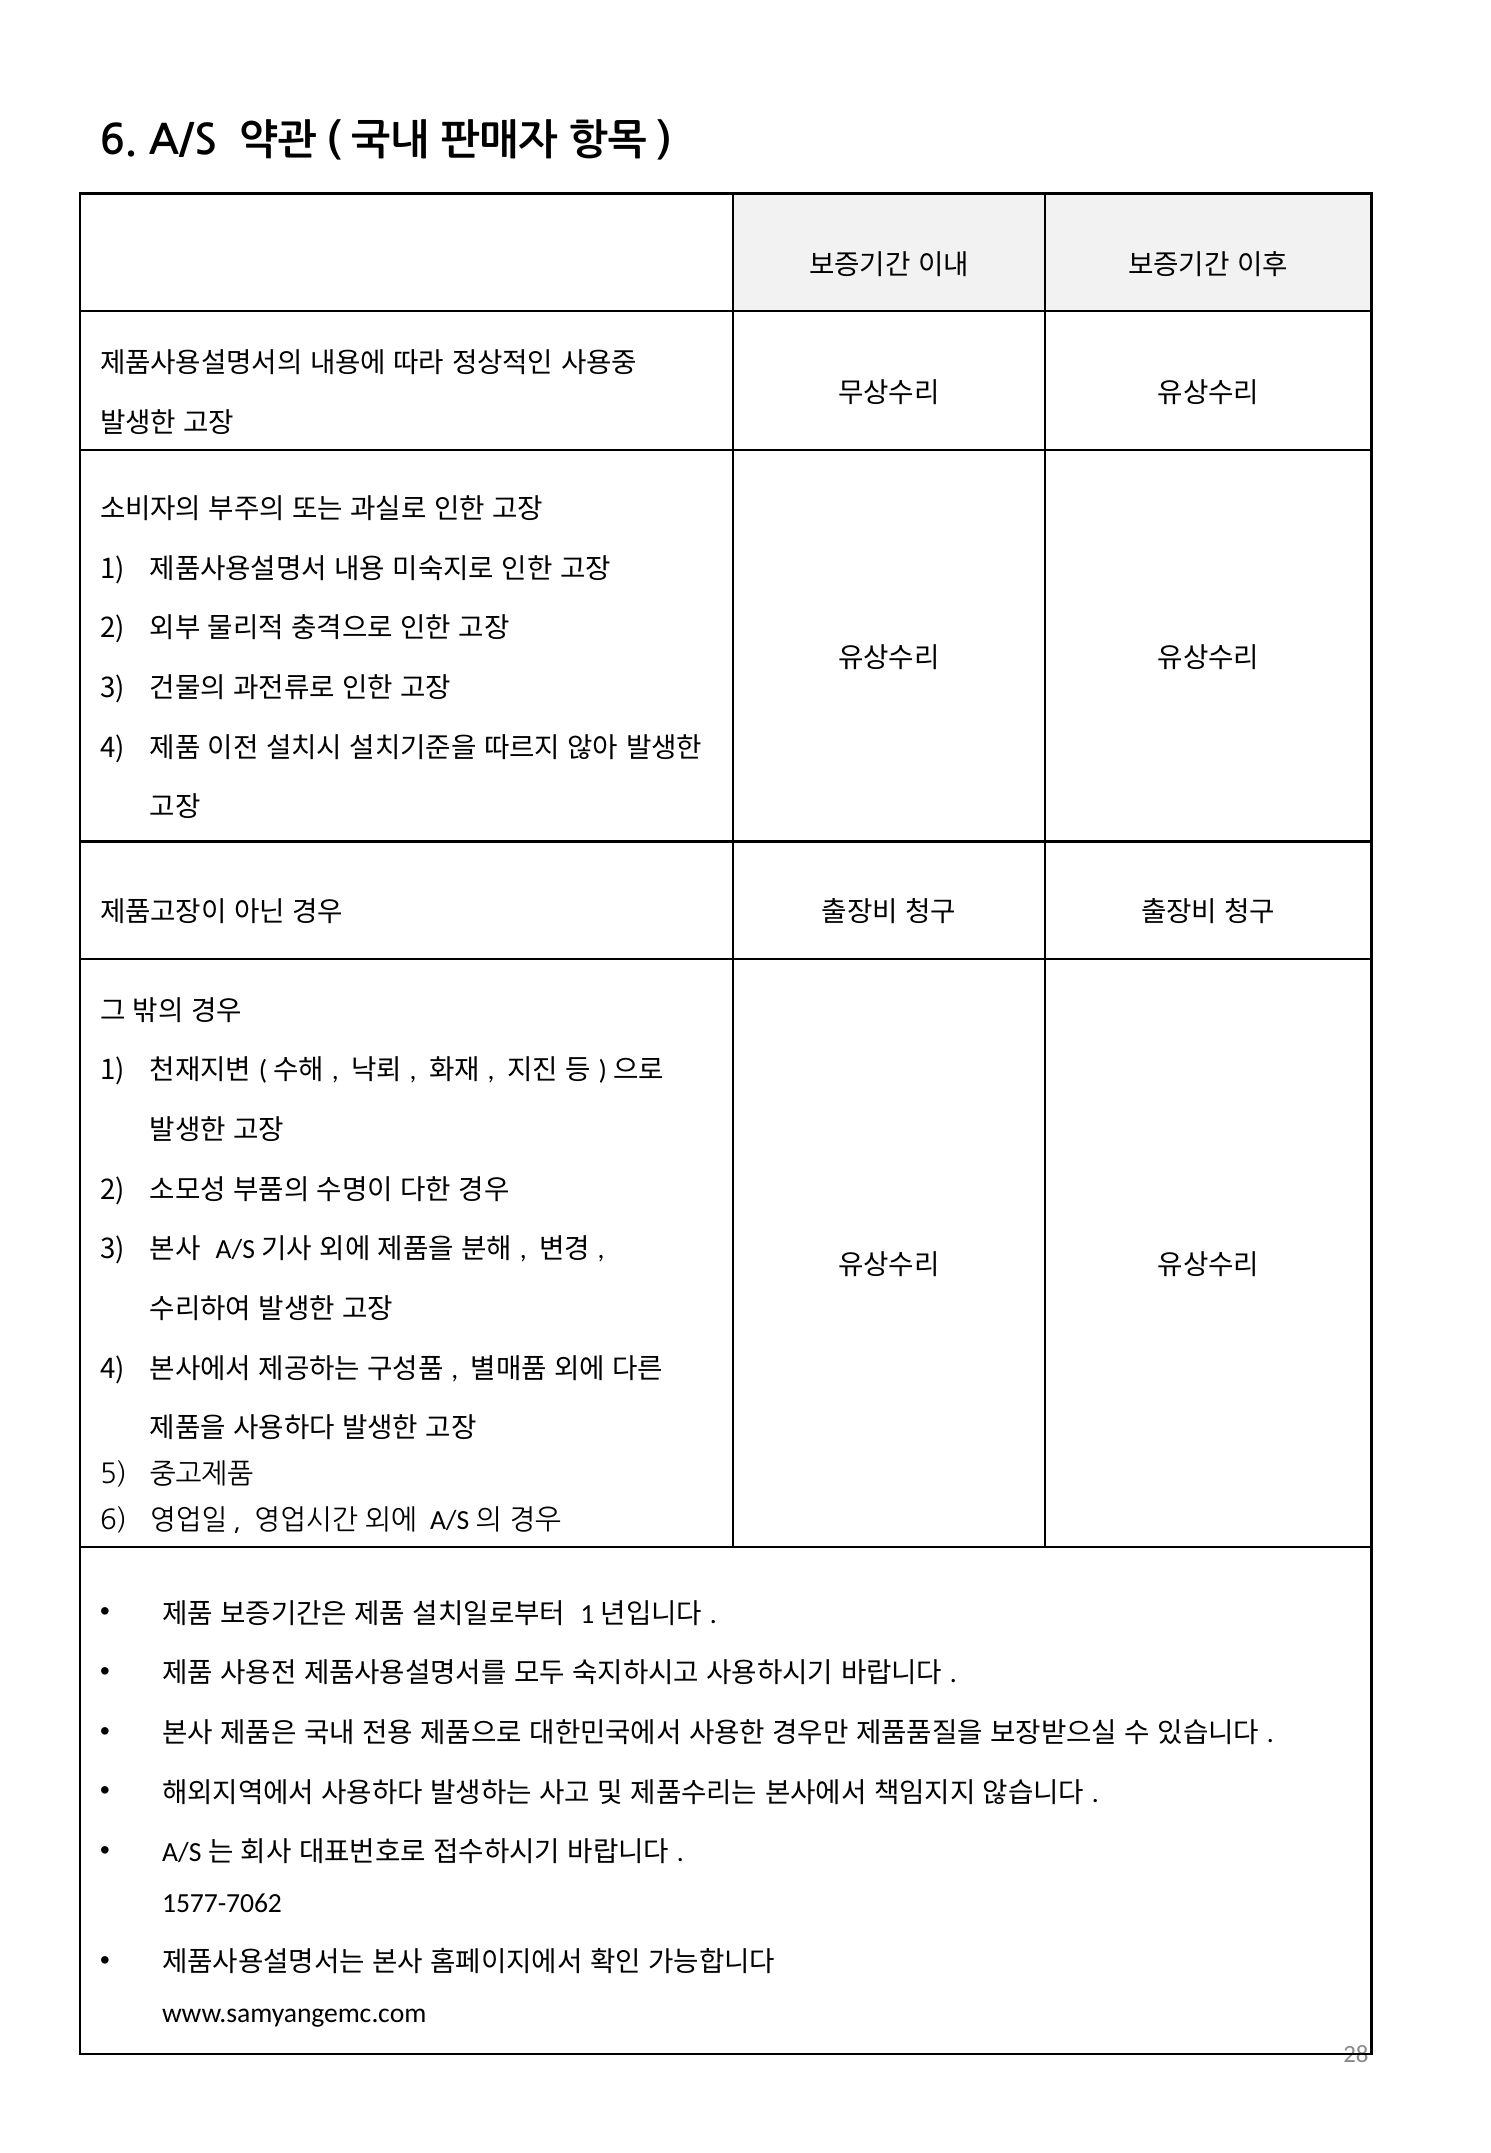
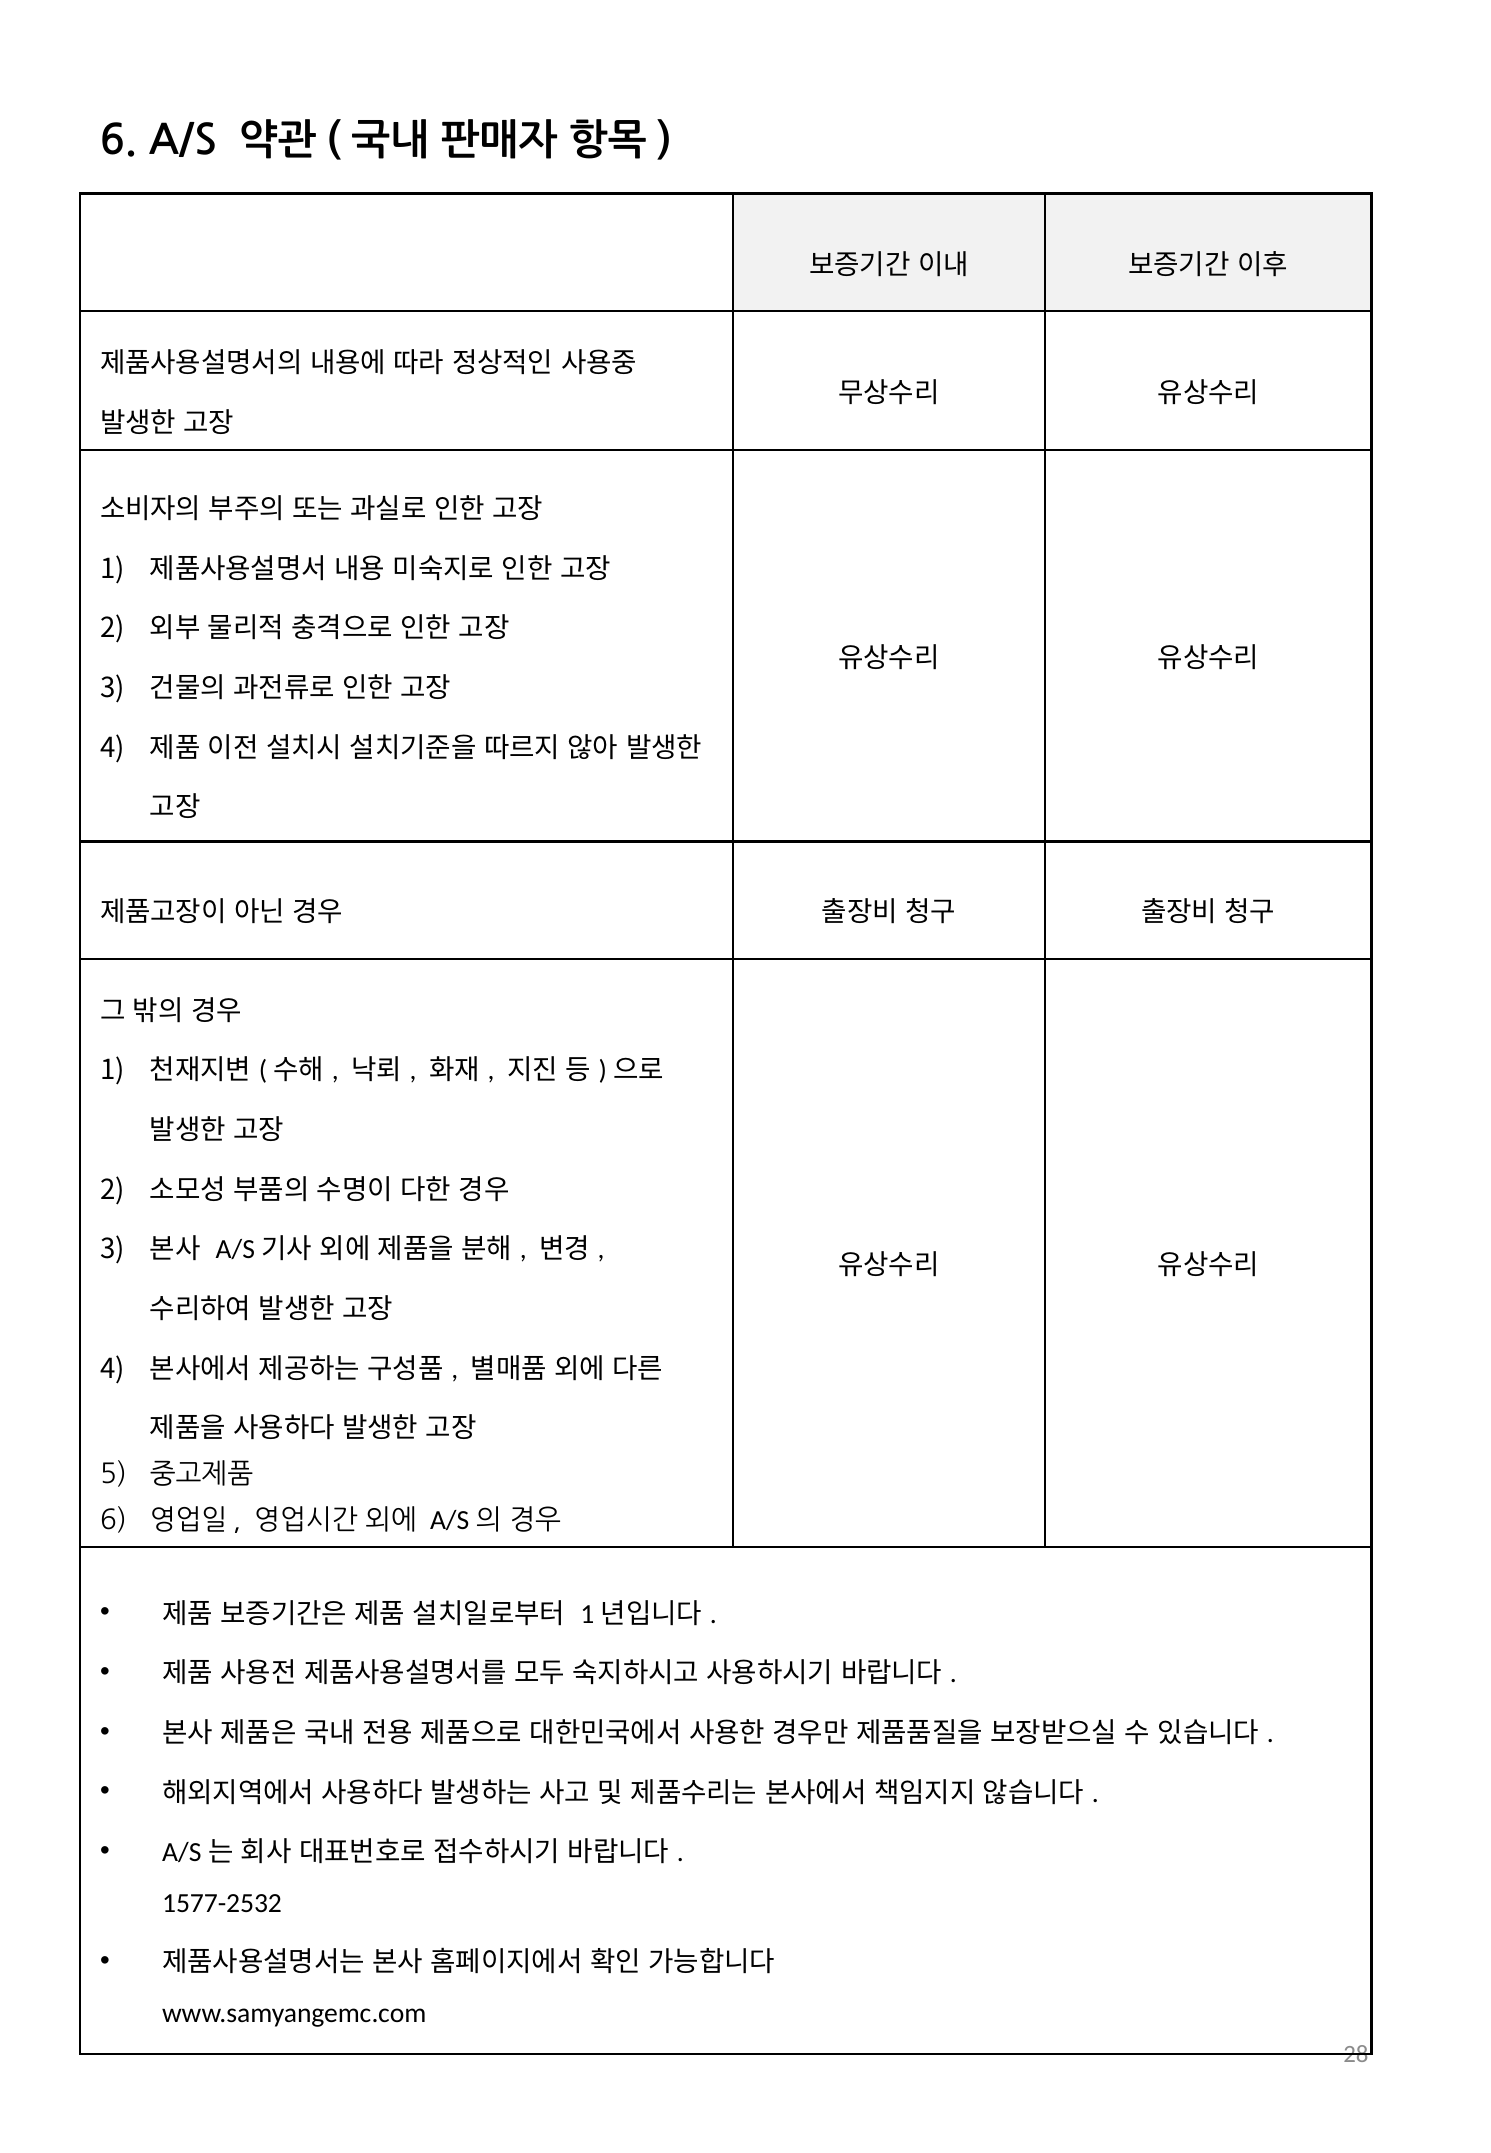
1577-7062: 1577-7062 -> 1577-2532 (222, 1904)
